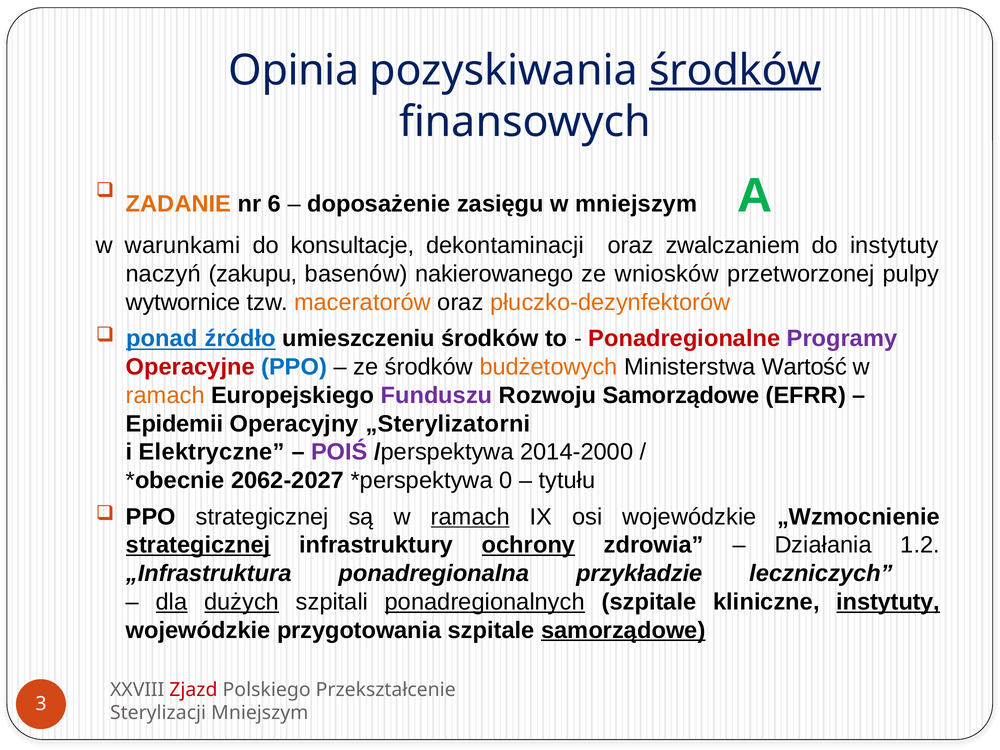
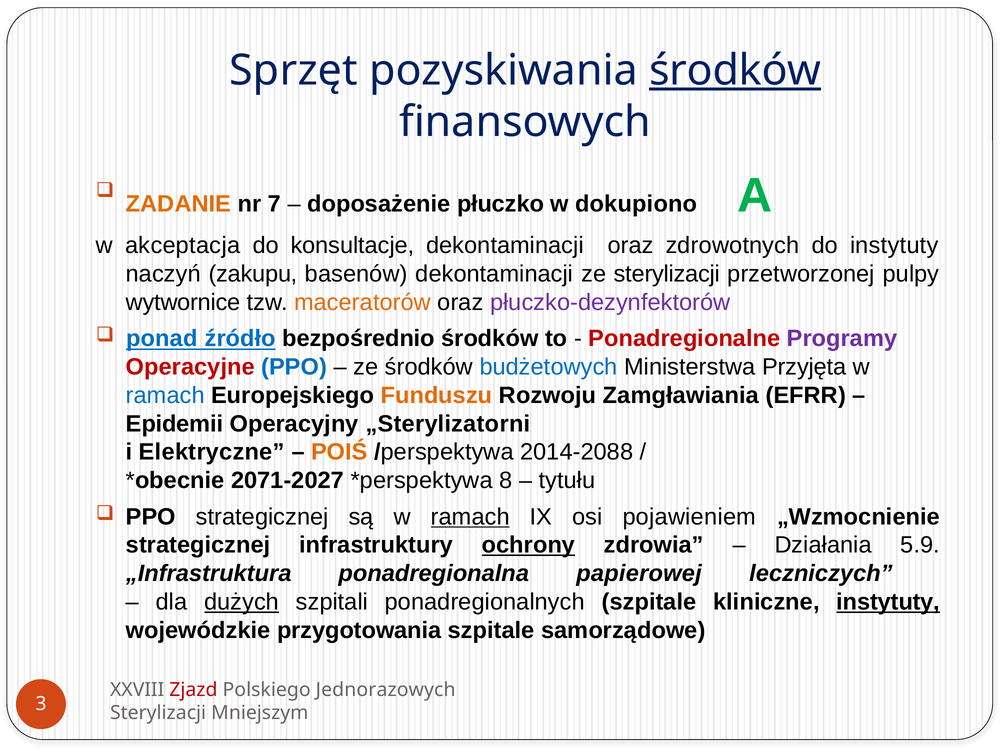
Opinia: Opinia -> Sprzęt (294, 70)
6: 6 -> 7 (274, 204)
zasięgu: zasięgu -> płuczko (500, 204)
w mniejszym: mniejszym -> dokupiono (636, 204)
warunkami: warunkami -> akceptacja (183, 246)
zwalczaniem: zwalczaniem -> zdrowotnych (733, 246)
basenów nakierowanego: nakierowanego -> dekontaminacji (494, 274)
ze wniosków: wniosków -> sterylizacji (667, 274)
płuczko-dezynfektorów colour: orange -> purple (610, 302)
umieszczeniu: umieszczeniu -> bezpośrednio (359, 339)
budżetowych colour: orange -> blue (549, 367)
Wartość: Wartość -> Przyjęta (804, 367)
ramach colour: orange -> blue (165, 395)
Funduszu colour: purple -> orange (437, 395)
Rozwoju Samorządowe: Samorządowe -> Zamgławiania (681, 395)
POIŚ colour: purple -> orange (339, 452)
2014-2000: 2014-2000 -> 2014-2088 (577, 452)
2062-2027: 2062-2027 -> 2071-2027 (288, 480)
0: 0 -> 8 (506, 480)
osi wojewódzkie: wojewódzkie -> pojawieniem (689, 517)
strategicznej underline: present -> none (198, 545)
1.2: 1.2 -> 5.9 (920, 545)
przykładzie: przykładzie -> papierowej (639, 574)
dla underline: present -> none (172, 602)
ponadregionalnych underline: present -> none (485, 602)
samorządowe underline: present -> none (623, 630)
Przekształcenie: Przekształcenie -> Jednorazowych (386, 690)
